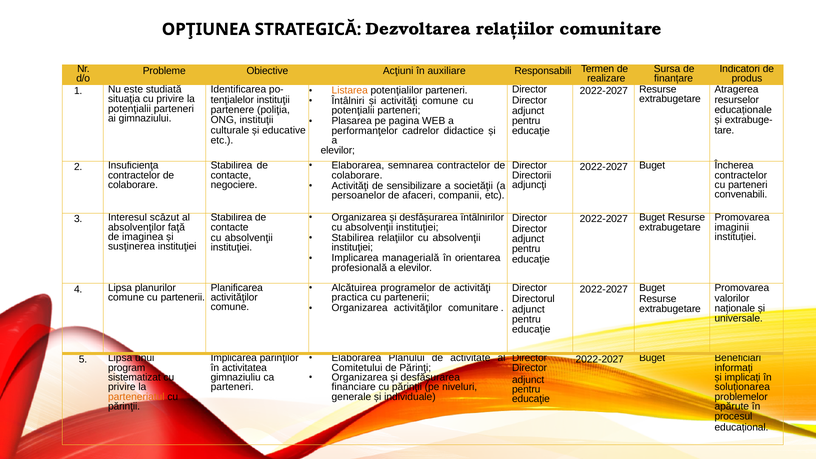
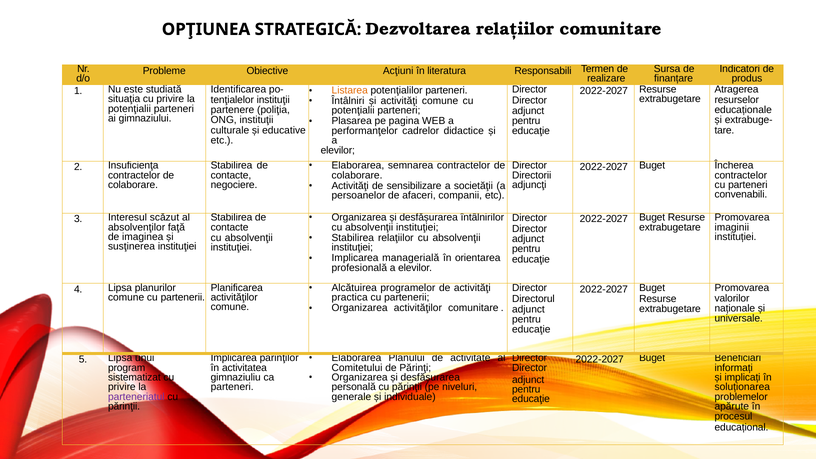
auxiliare: auxiliare -> literatura (447, 71)
financiare: financiare -> personală (354, 387)
parteneriatul colour: orange -> purple (136, 397)
